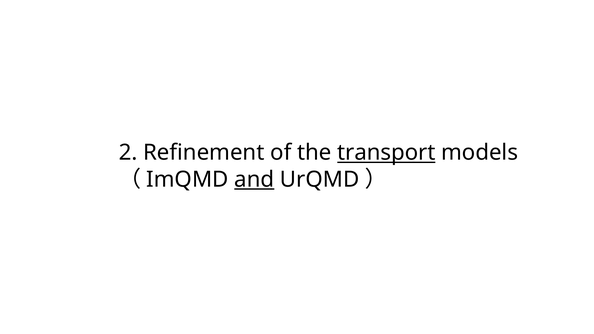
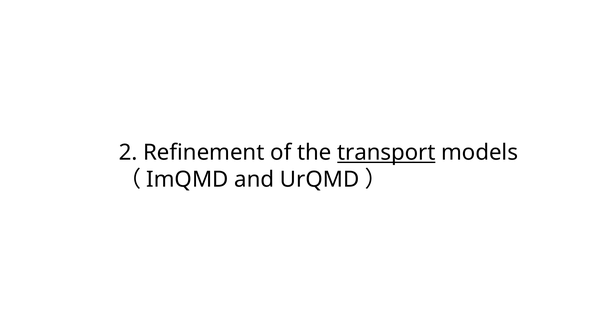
and underline: present -> none (254, 179)
